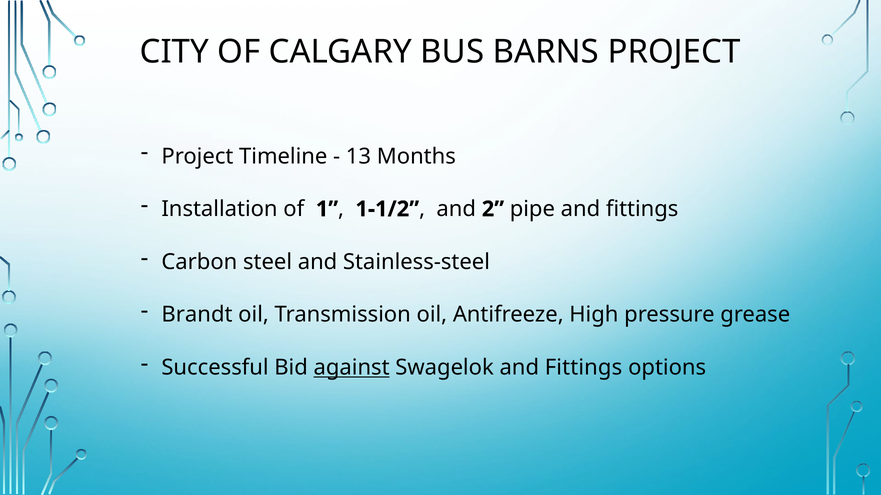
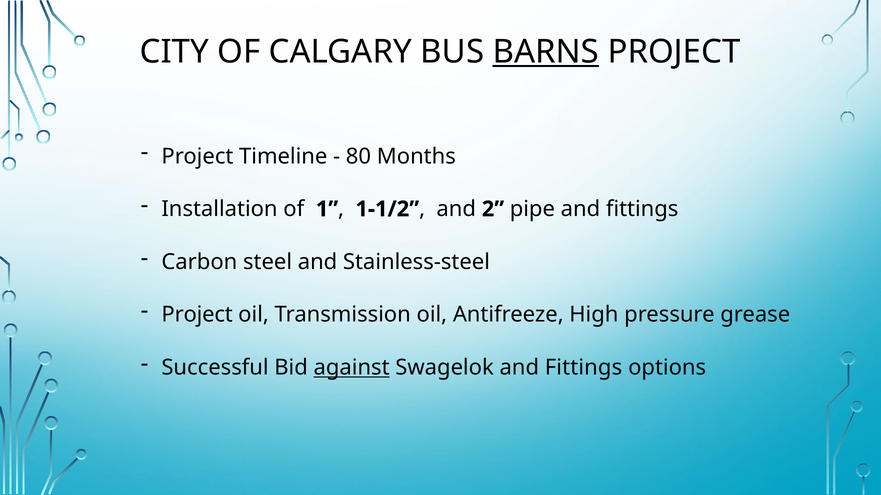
BARNS underline: none -> present (546, 52)
13: 13 -> 80 (358, 156)
Brandt: Brandt -> Project (197, 315)
